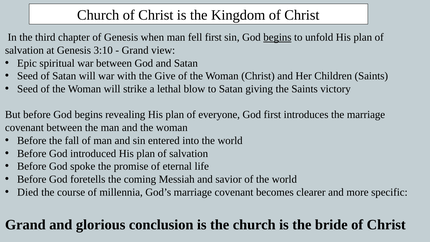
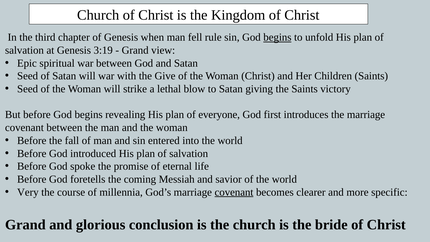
fell first: first -> rule (213, 37)
3:10: 3:10 -> 3:19 (103, 50)
Died: Died -> Very (28, 192)
covenant underline: none -> present (234, 192)
